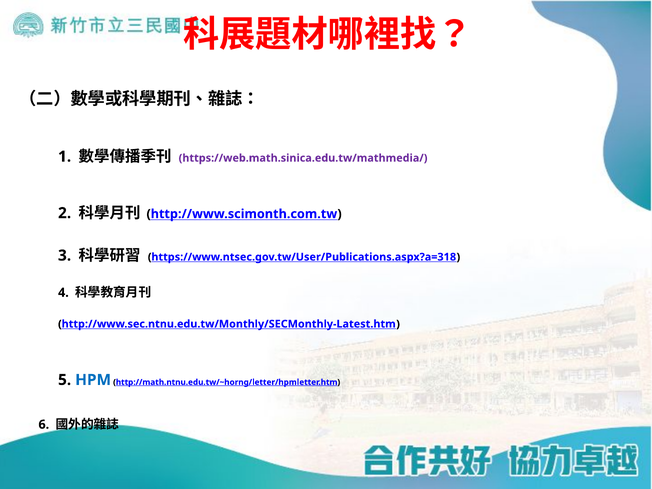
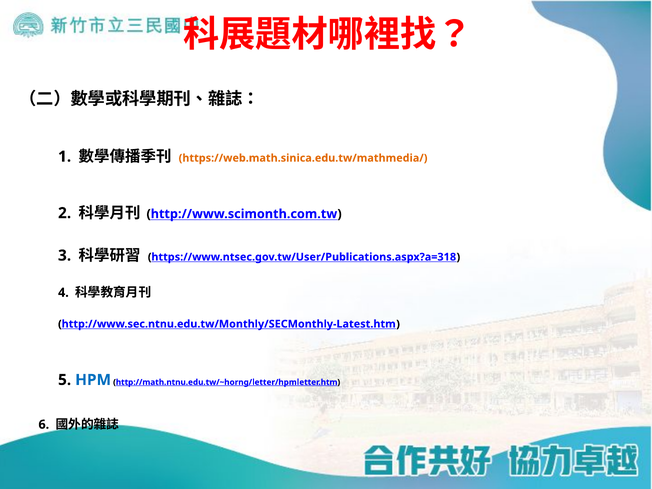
https://web.math.sinica.edu.tw/mathmedia/ colour: purple -> orange (303, 158)
